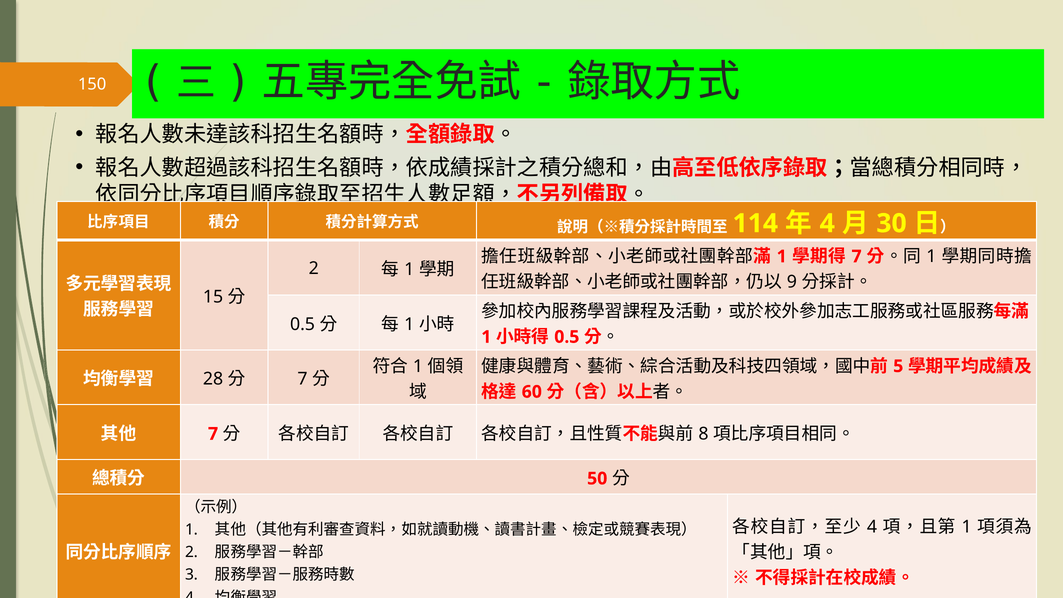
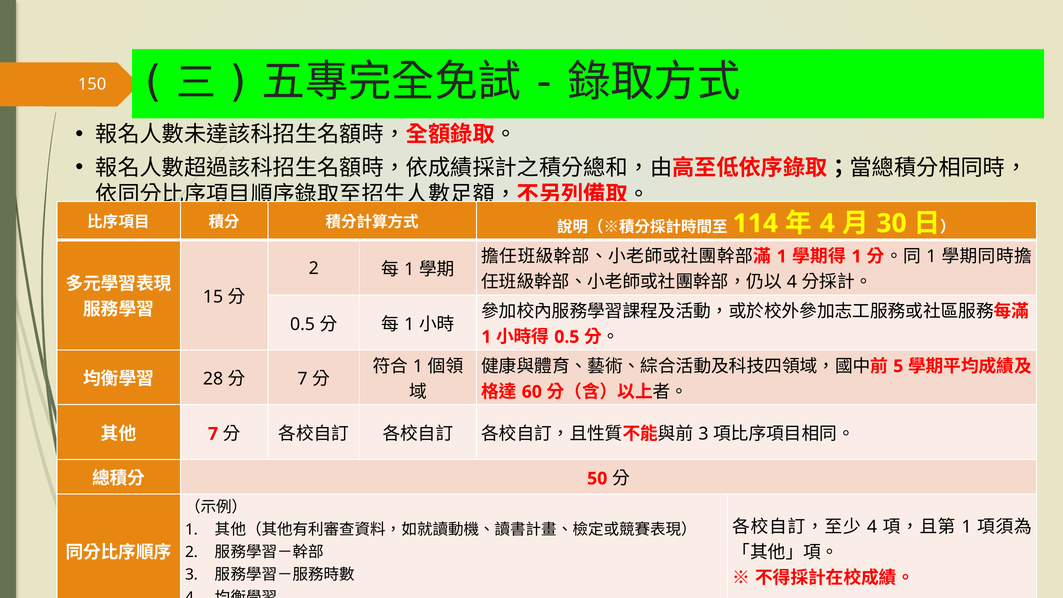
7: 7 -> 1 (857, 256)
9: 9 -> 4 (792, 282)
8: 8 -> 3 (703, 434)
